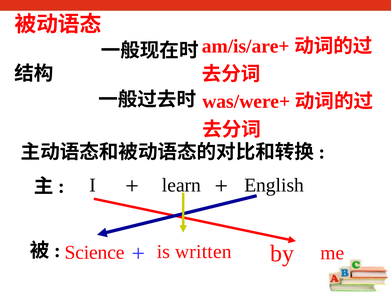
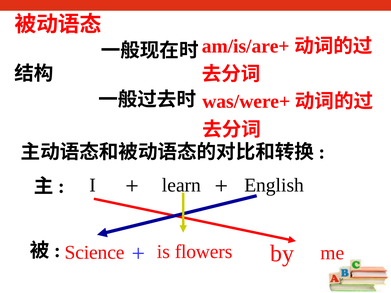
written: written -> flowers (204, 252)
